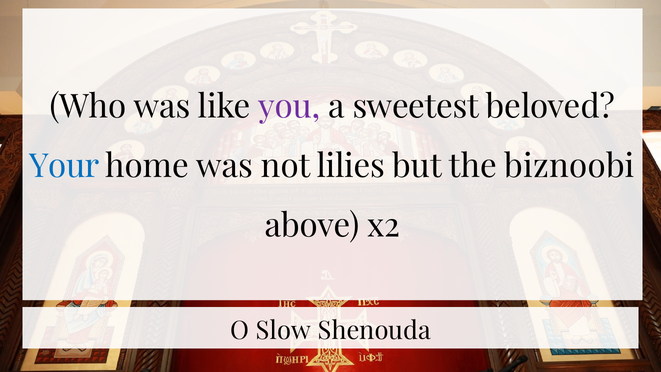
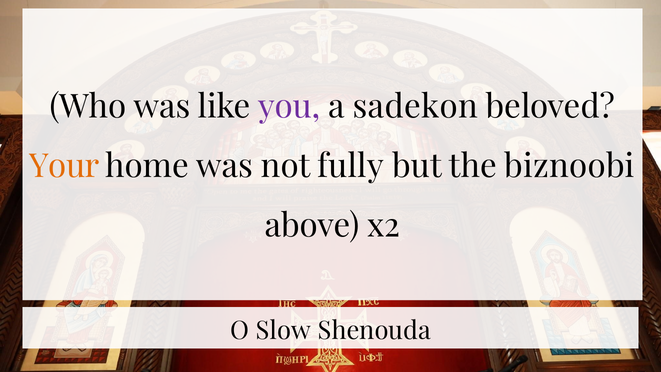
sweetest: sweetest -> sadekon (415, 107)
Your colour: blue -> orange (64, 166)
lilies: lilies -> fully (350, 166)
